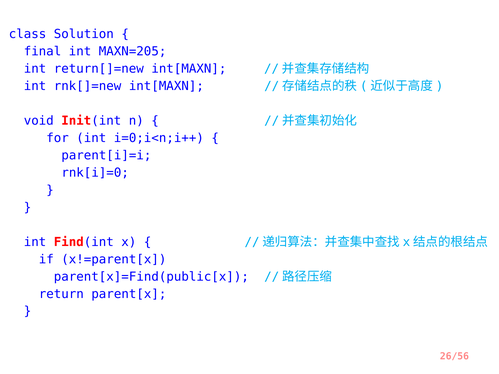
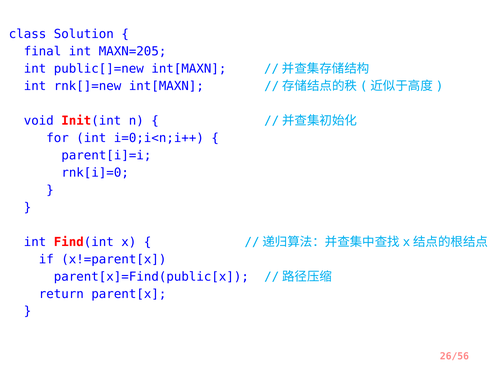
return[]=new: return[]=new -> public[]=new (99, 69)
